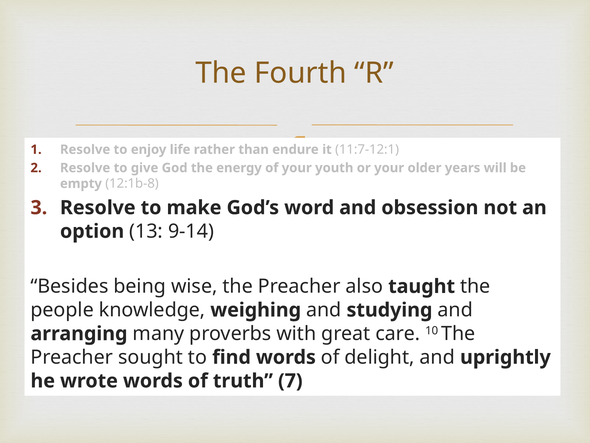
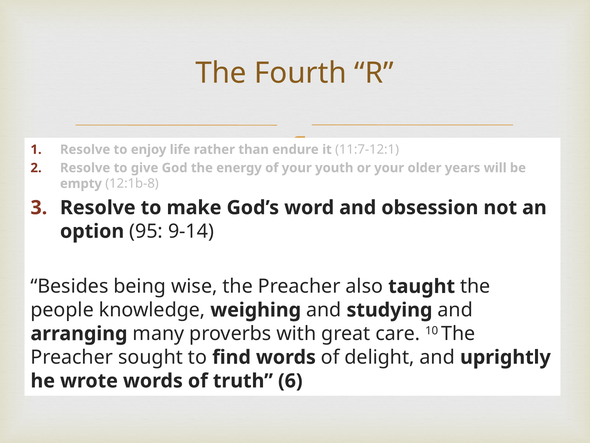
13: 13 -> 95 (146, 231)
7: 7 -> 6 (290, 381)
